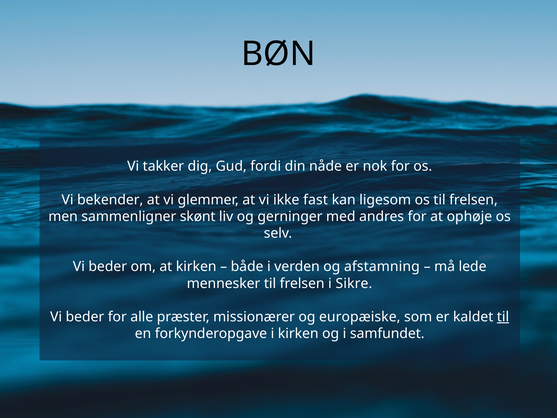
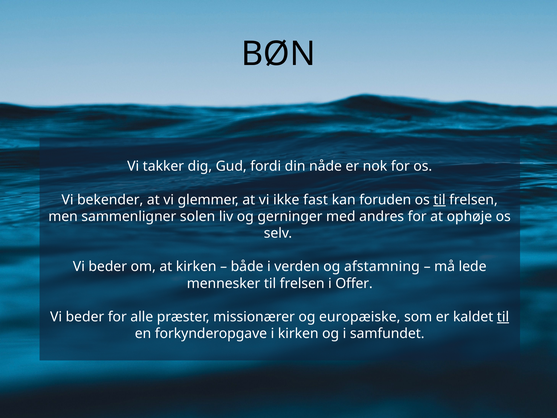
ligesom: ligesom -> foruden (385, 200)
til underline: none -> present (439, 200)
skønt: skønt -> solen (198, 216)
Sikre: Sikre -> Offer (354, 283)
